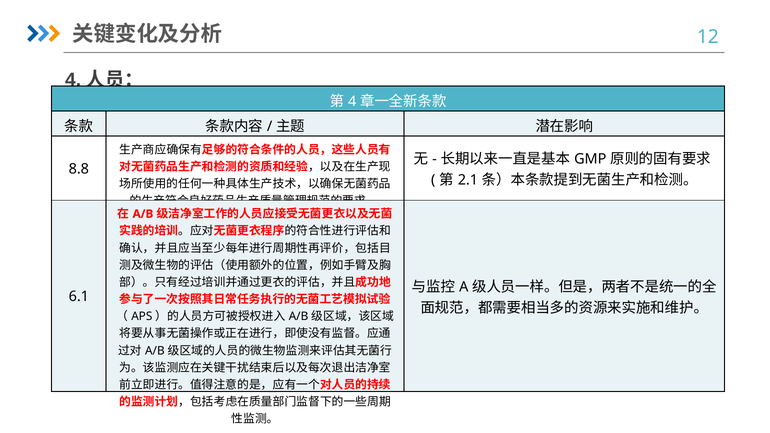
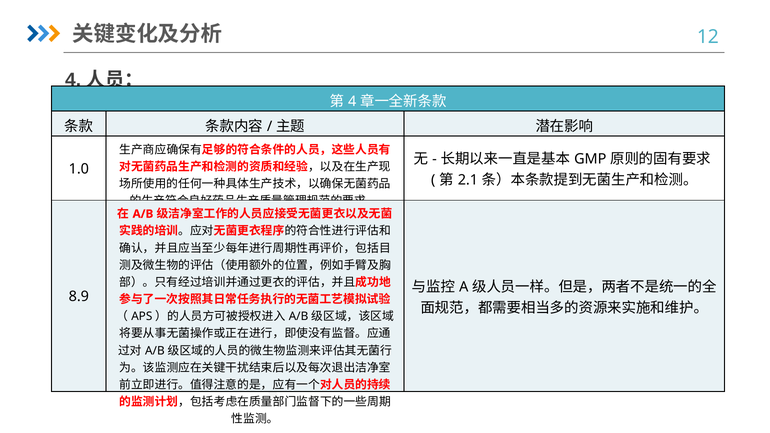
8.8: 8.8 -> 1.0 (79, 169)
6.1: 6.1 -> 8.9 (79, 297)
